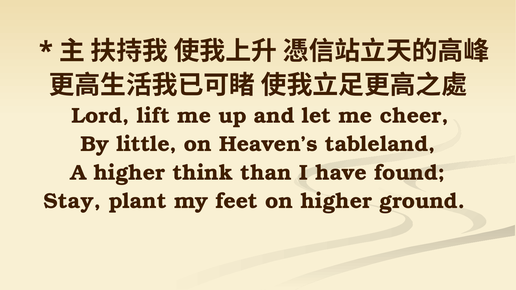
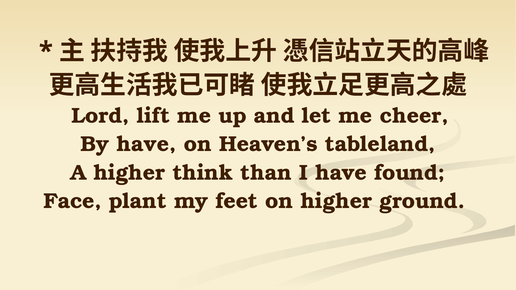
By little: little -> have (147, 144)
Stay: Stay -> Face (73, 201)
